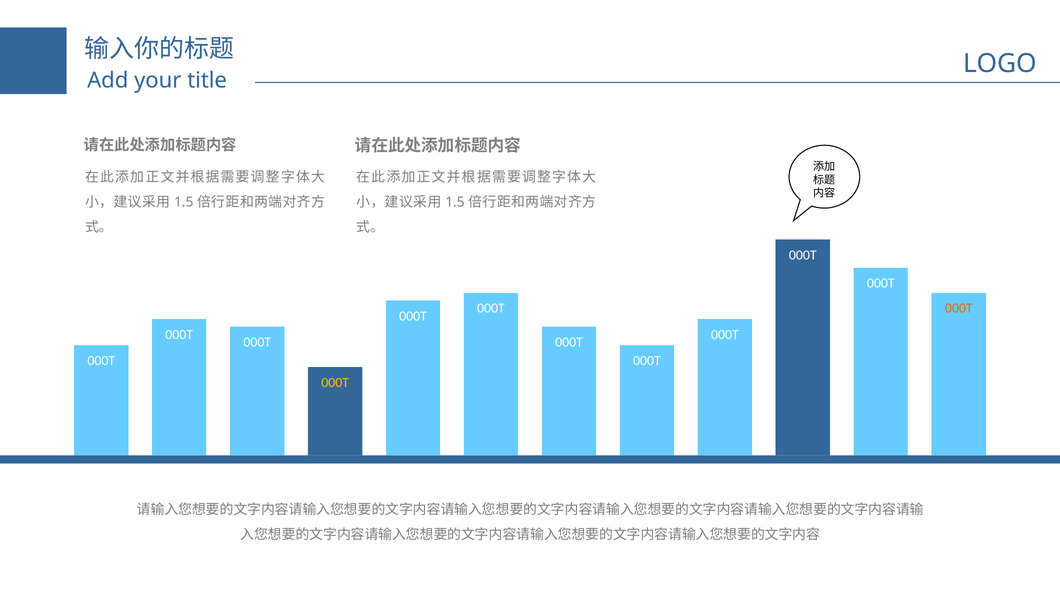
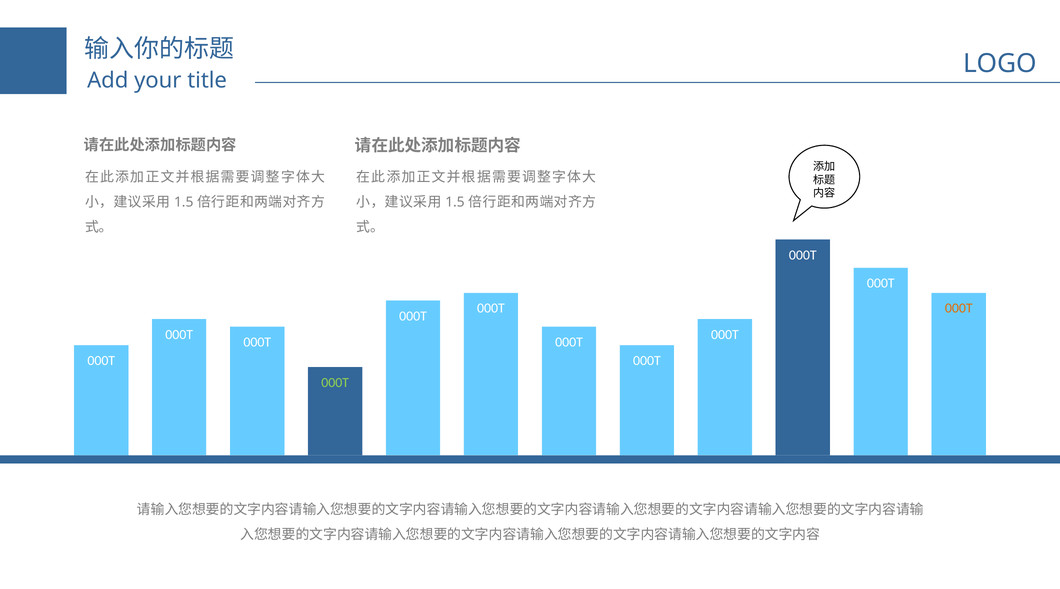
000T colour: yellow -> light green (335, 382)
